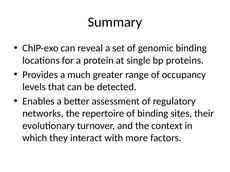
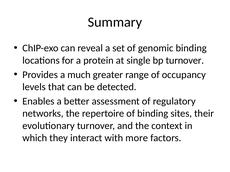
bp proteins: proteins -> turnover (185, 61)
